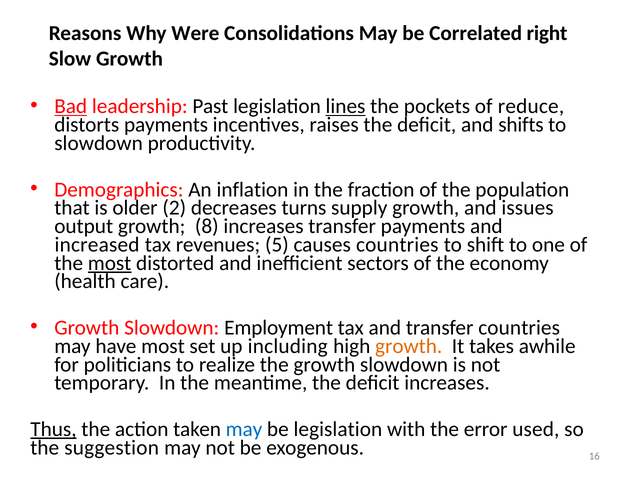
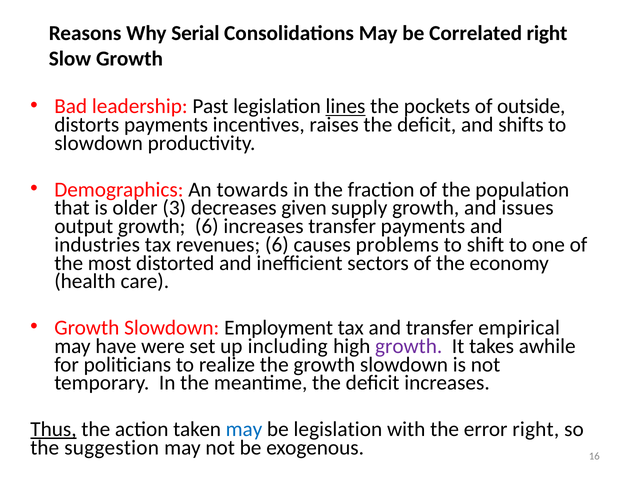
Were: Were -> Serial (195, 33)
Bad underline: present -> none (71, 107)
reduce: reduce -> outside (531, 107)
inflation: inflation -> towards (252, 190)
2: 2 -> 3 (174, 208)
turns: turns -> given (304, 208)
growth 8: 8 -> 6 (207, 227)
increased: increased -> industries (97, 245)
revenues 5: 5 -> 6 (277, 245)
causes countries: countries -> problems (397, 245)
most underline: present -> none (110, 263)
transfer countries: countries -> empirical (519, 328)
have most: most -> were (163, 346)
growth colour: orange -> purple (409, 346)
error used: used -> right (536, 430)
